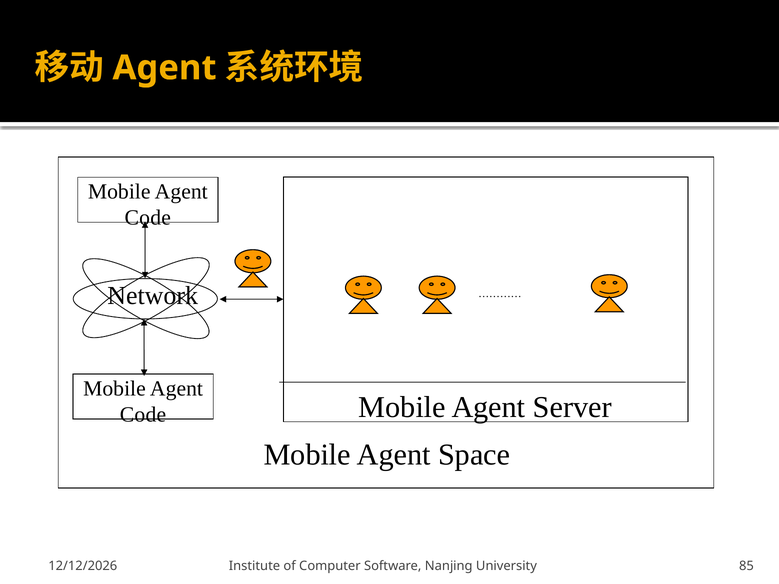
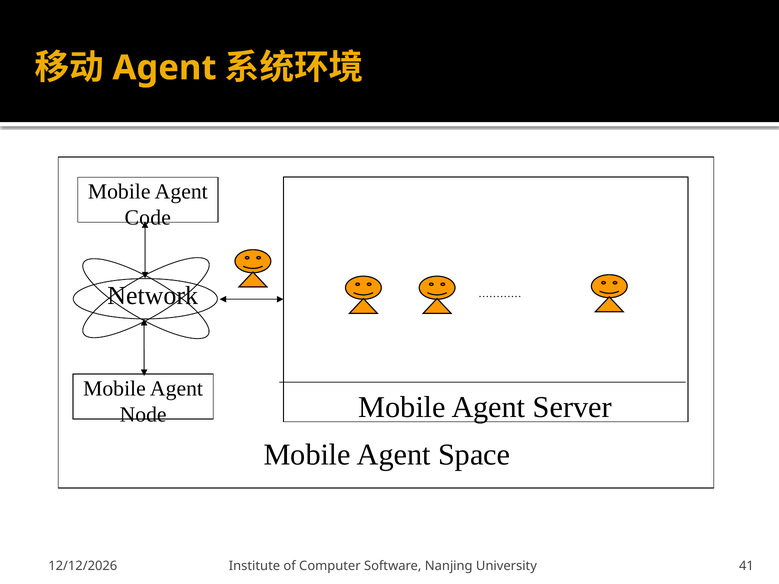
Code: Code -> Node (143, 415)
85: 85 -> 41 (746, 566)
